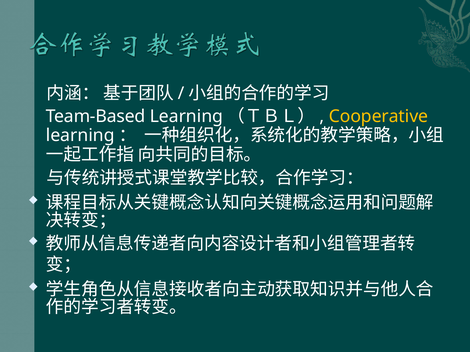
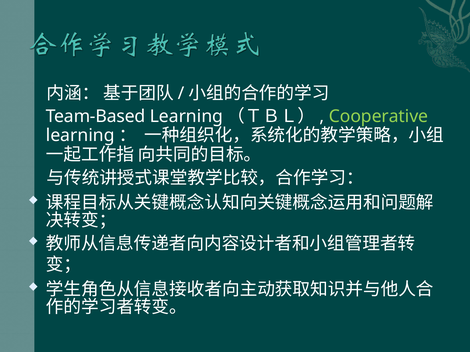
Cooperative colour: yellow -> light green (378, 117)
